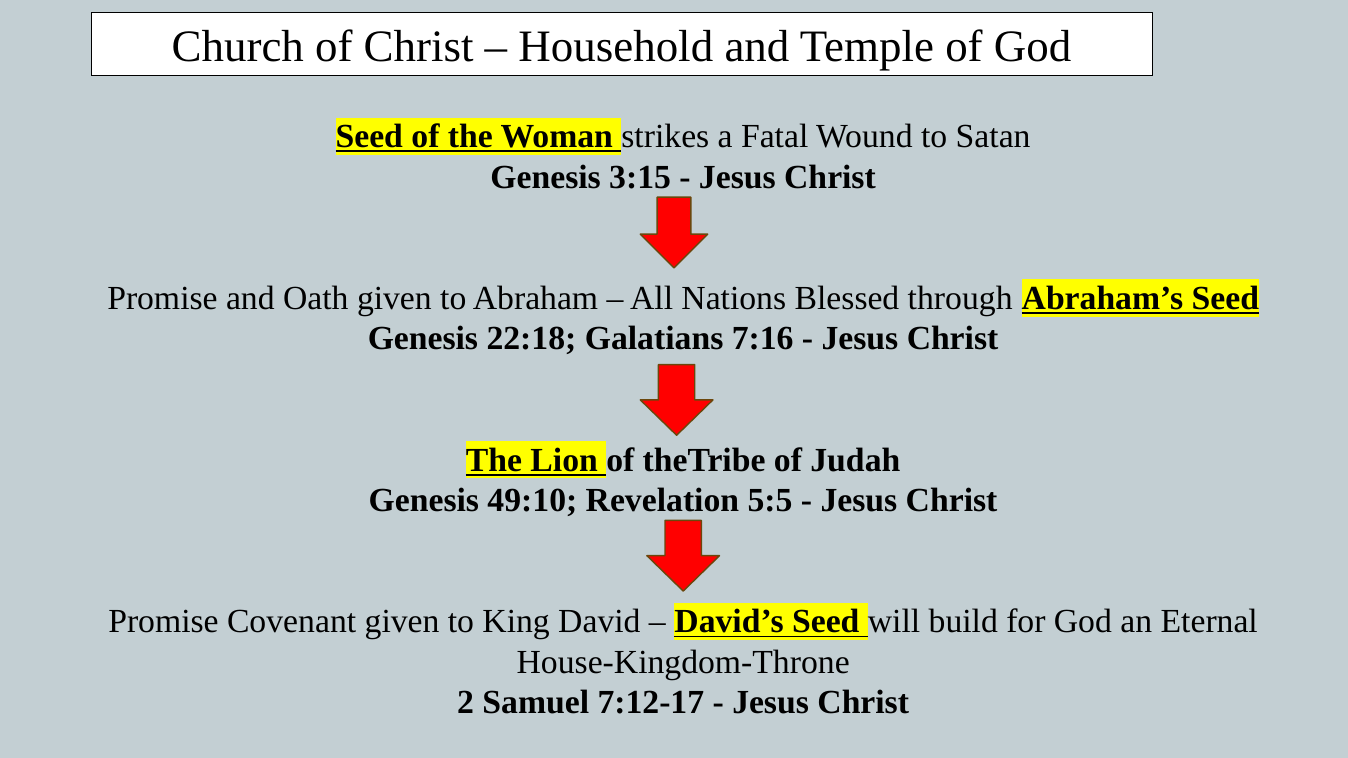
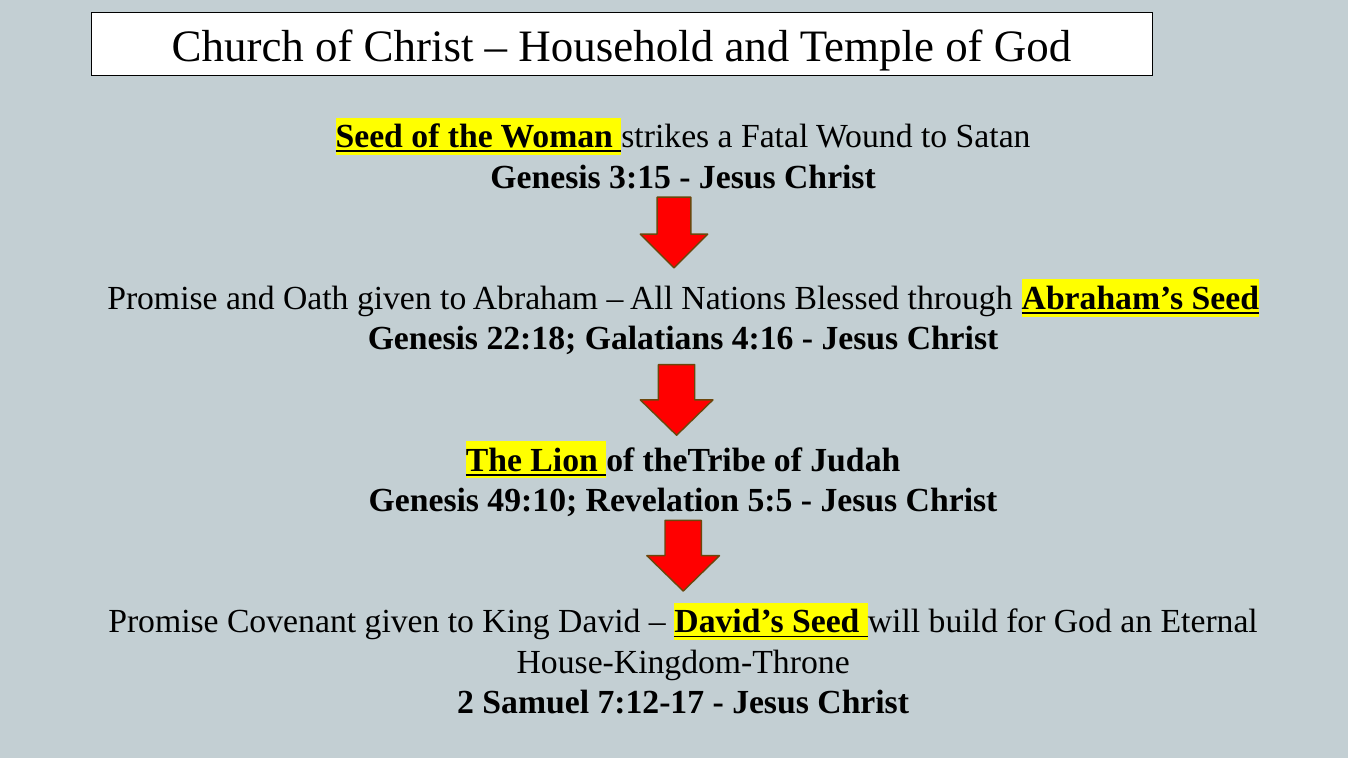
7:16: 7:16 -> 4:16 (763, 339)
